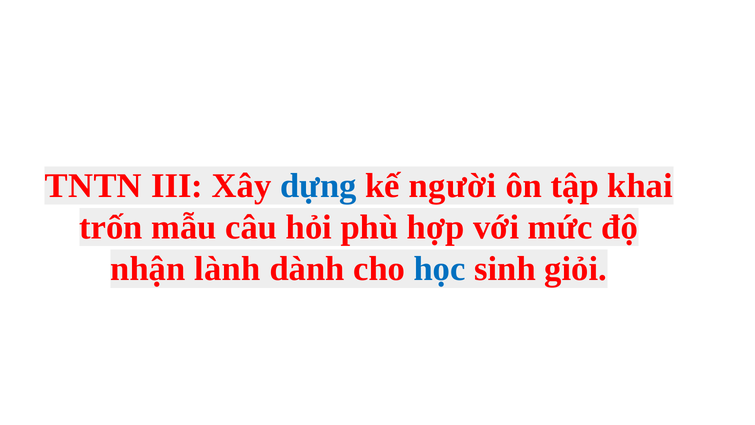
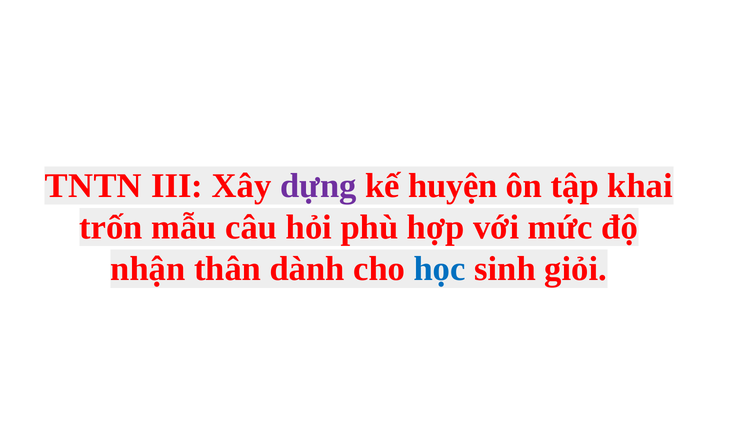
dựng colour: blue -> purple (318, 186)
người: người -> huyện (453, 186)
lành: lành -> thân (228, 269)
